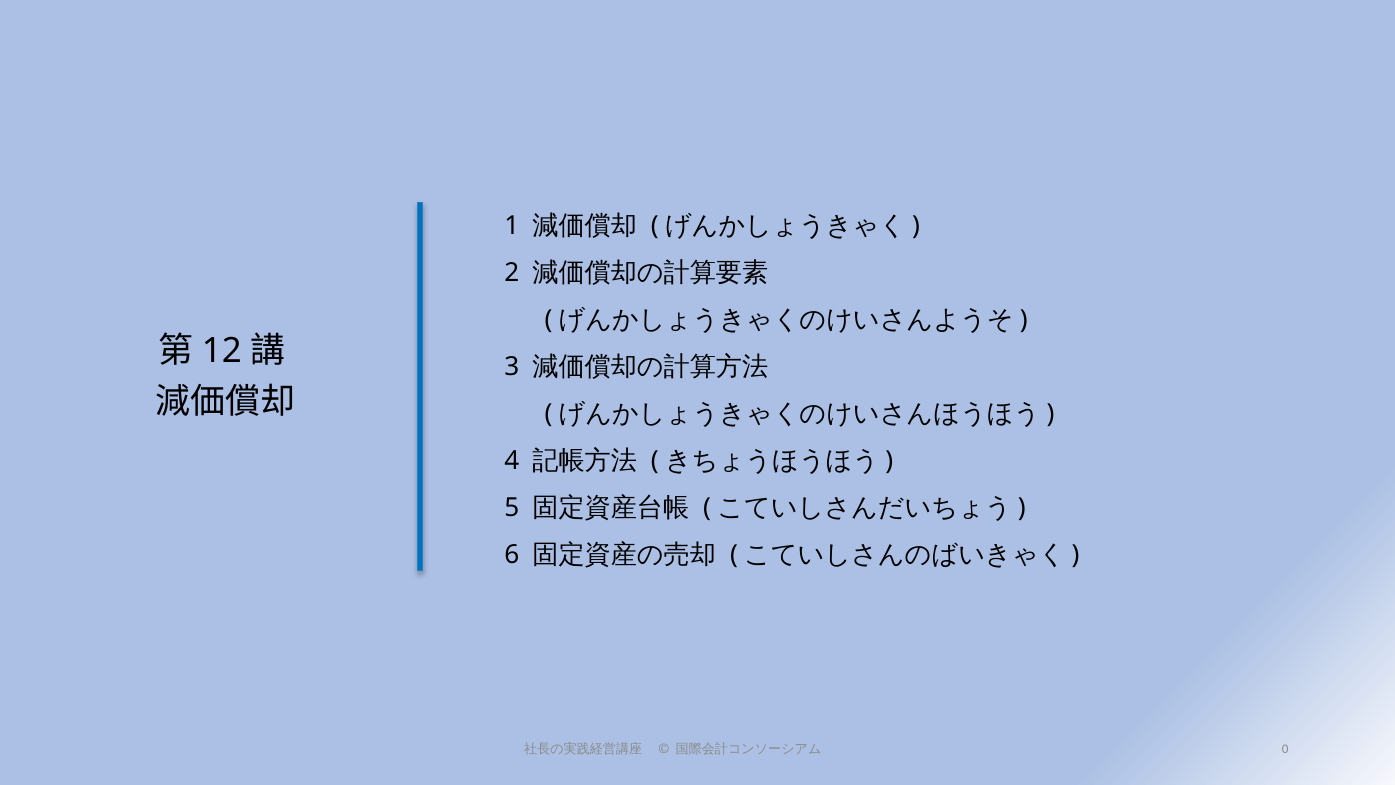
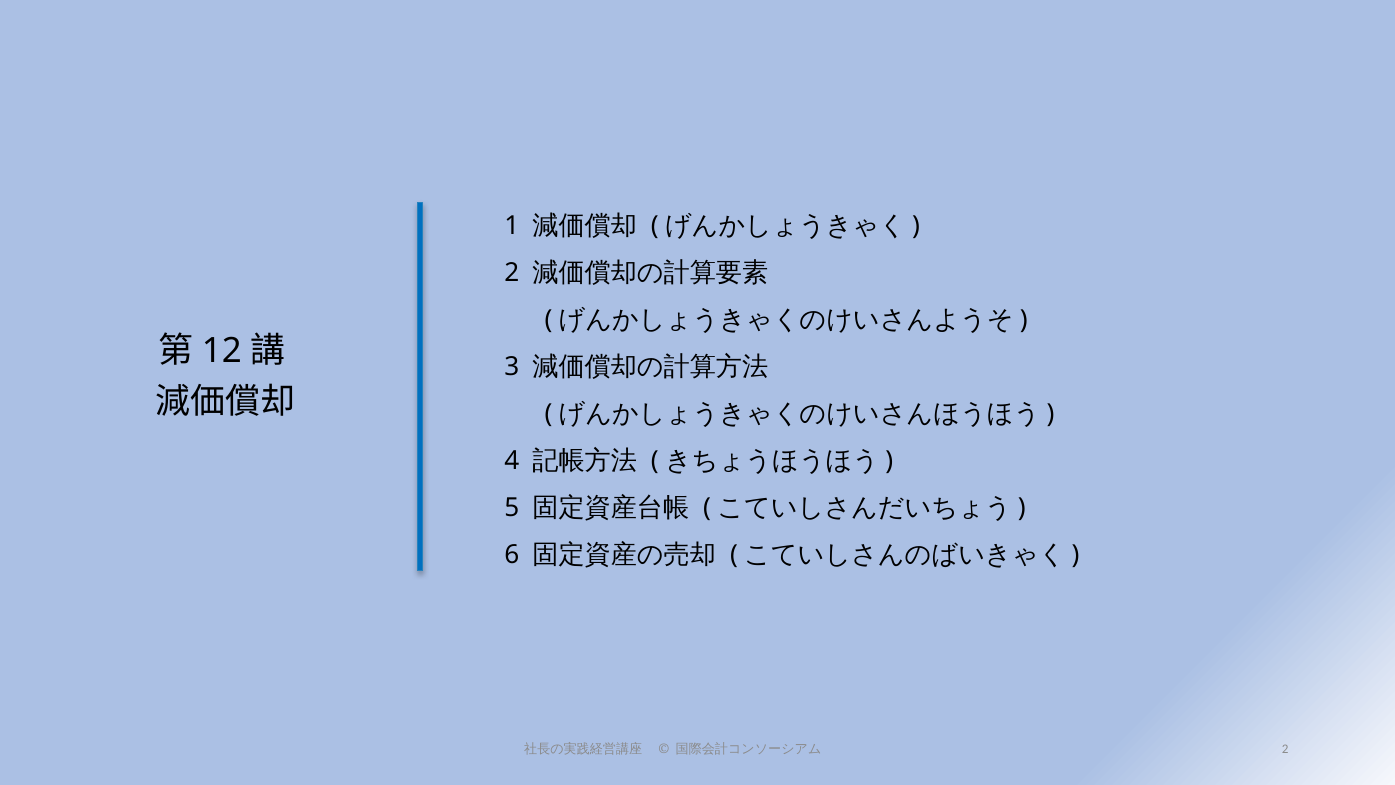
0: 0 -> 2 (1285, 749)
